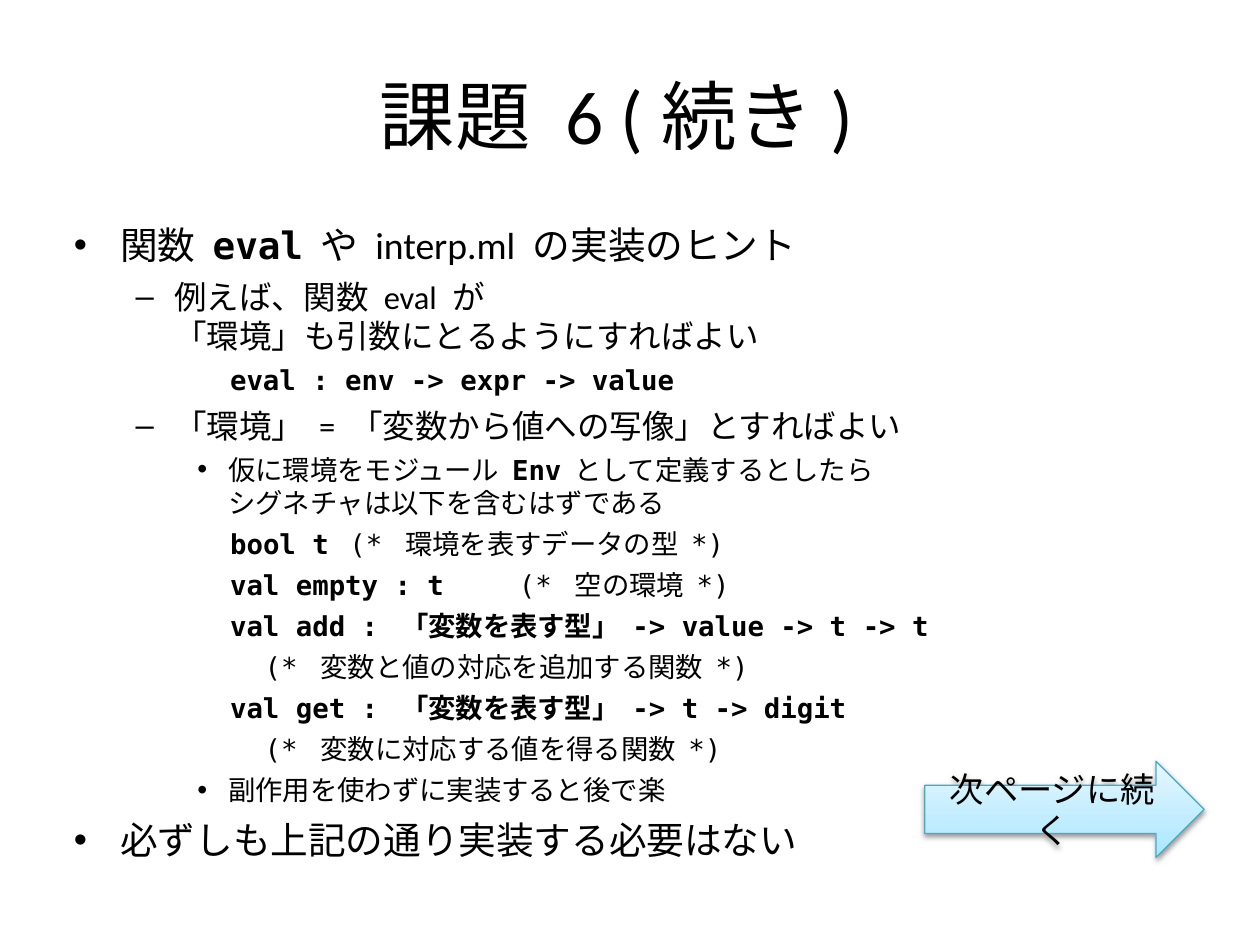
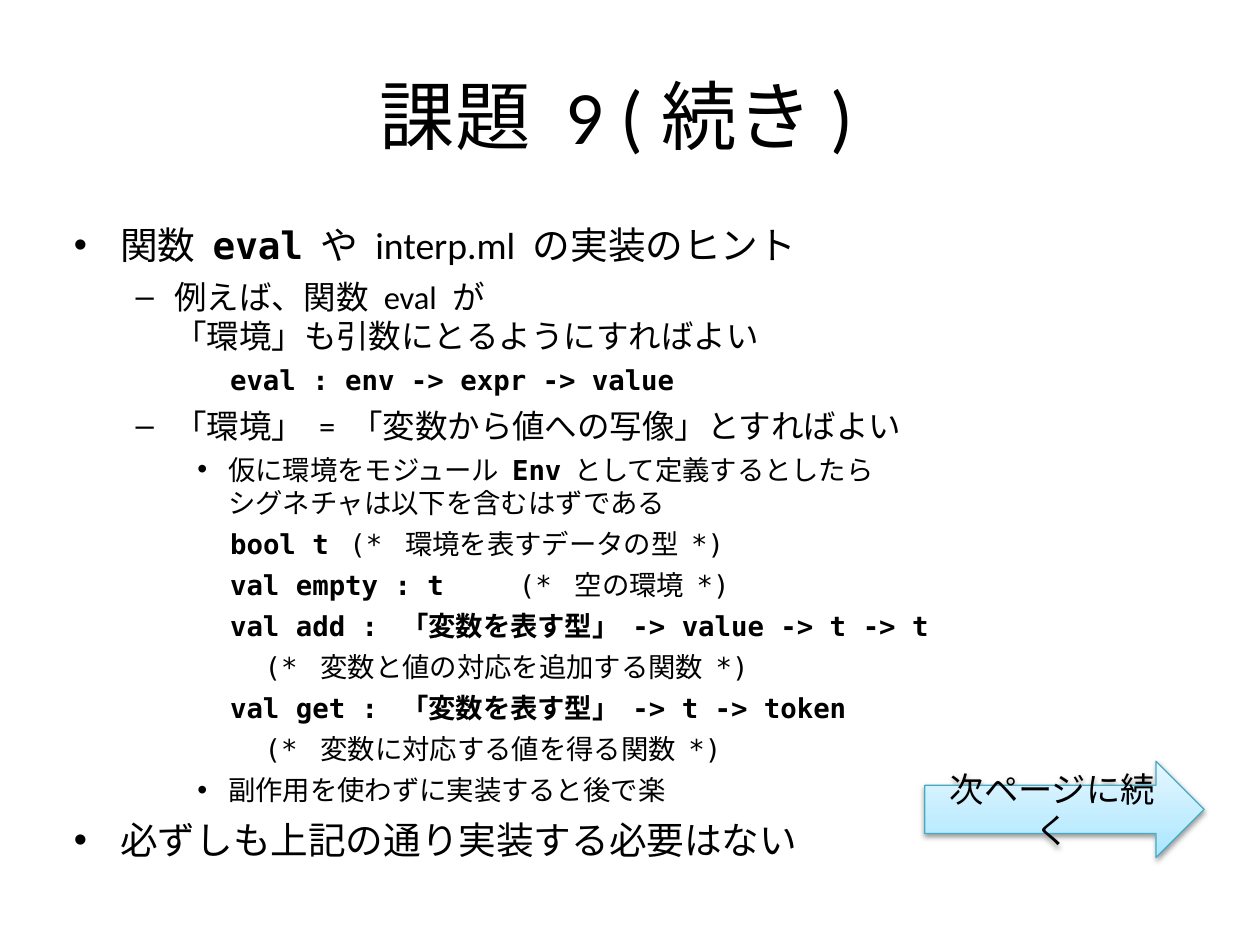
6: 6 -> 9 (584, 119)
digit: digit -> token (805, 709)
